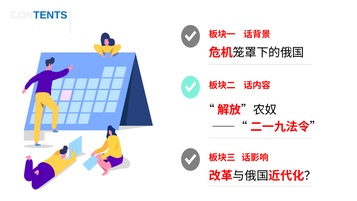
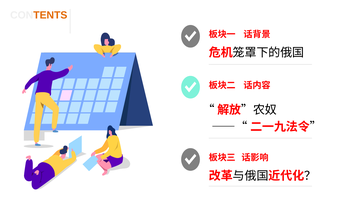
TENTS colour: blue -> orange (50, 15)
